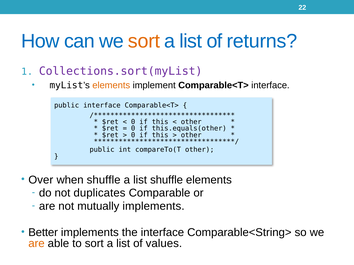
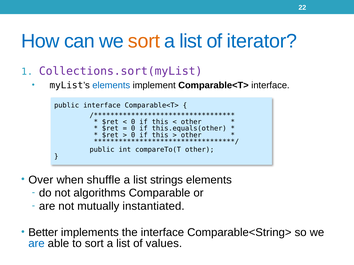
returns: returns -> iterator (262, 41)
elements colour: orange -> blue (111, 86)
list shuffle: shuffle -> strings (167, 180)
duplicates: duplicates -> algorithms (100, 193)
mutually implements: implements -> instantiated (154, 207)
are colour: orange -> blue (36, 244)
